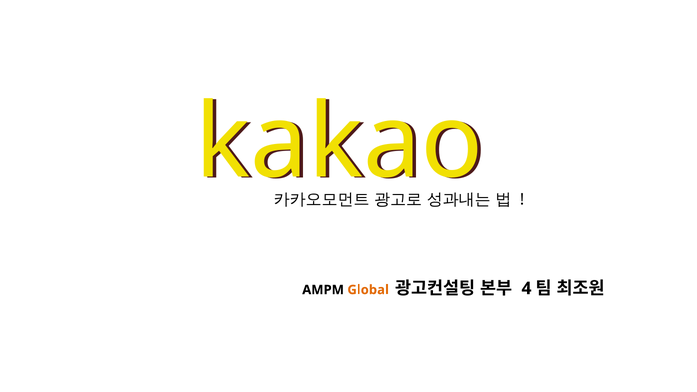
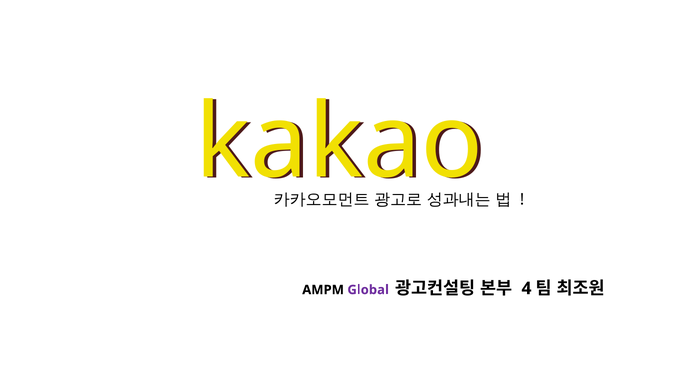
Global colour: orange -> purple (368, 290)
